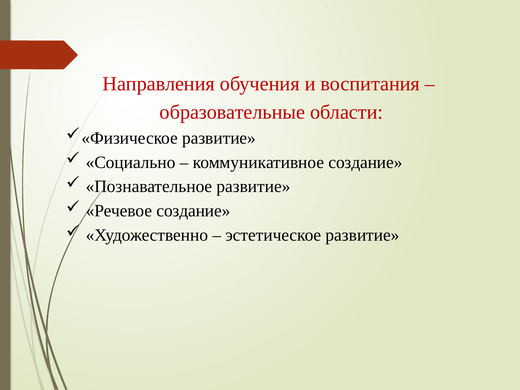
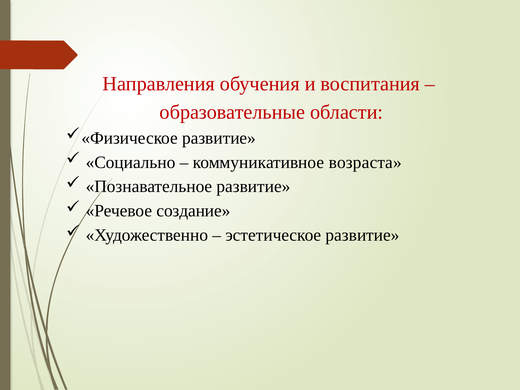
коммуникативное создание: создание -> возраста (365, 162)
